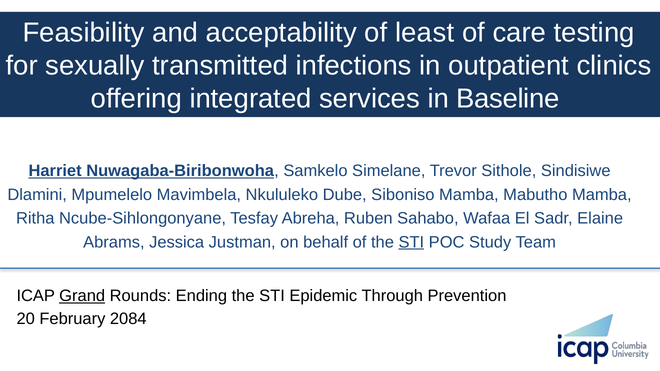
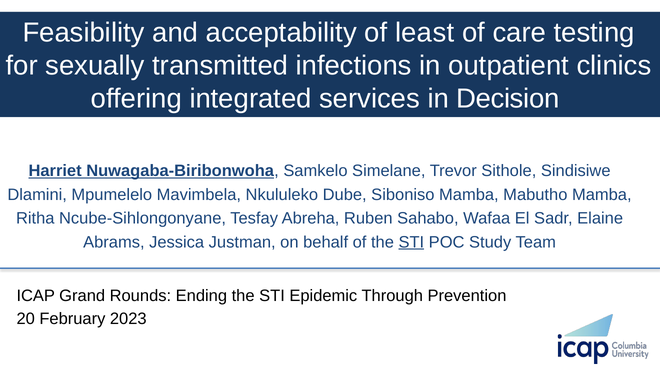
Baseline: Baseline -> Decision (508, 99)
Grand underline: present -> none (82, 296)
2084: 2084 -> 2023 (128, 319)
